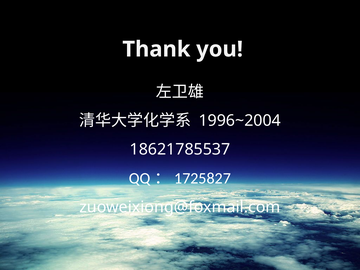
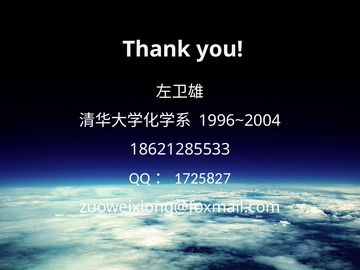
18621785537: 18621785537 -> 18621285533 (180, 149)
